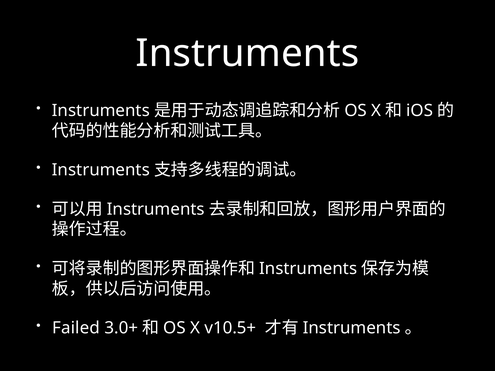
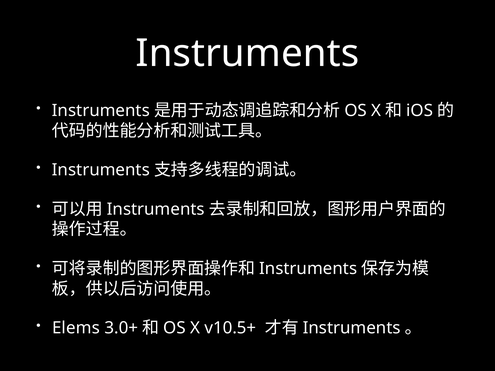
Failed: Failed -> Elems (76, 328)
